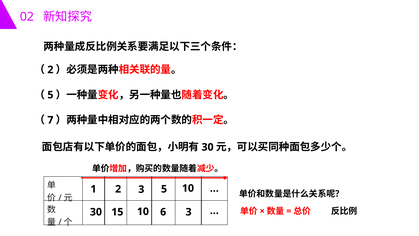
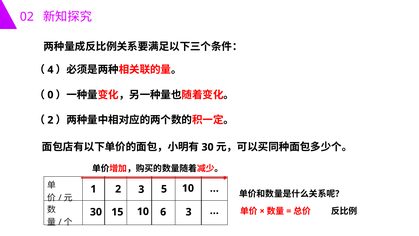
2: 2 -> 4 (50, 70)
5: 5 -> 0 (50, 95)
7: 7 -> 2 (50, 120)
